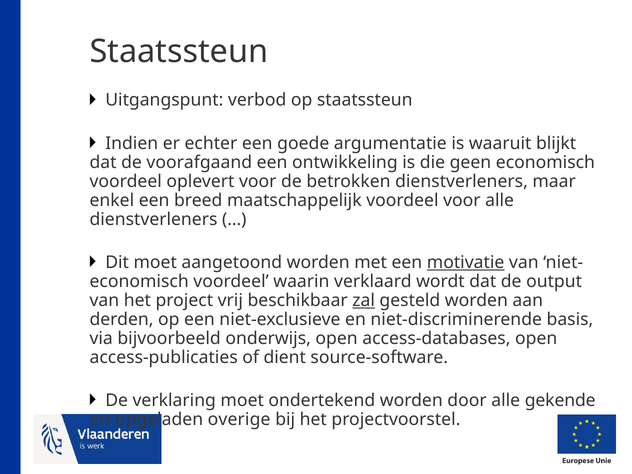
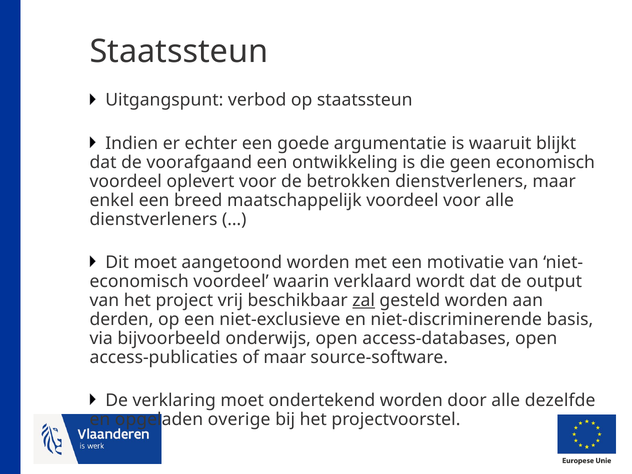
motivatie underline: present -> none (466, 262)
of dient: dient -> maar (285, 357)
gekende: gekende -> dezelfde (560, 400)
